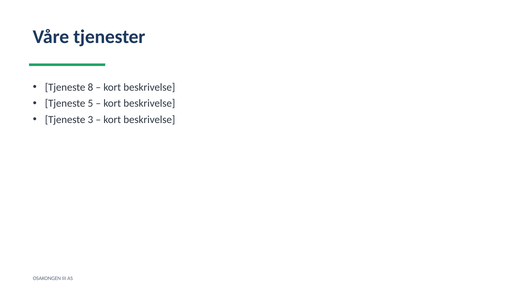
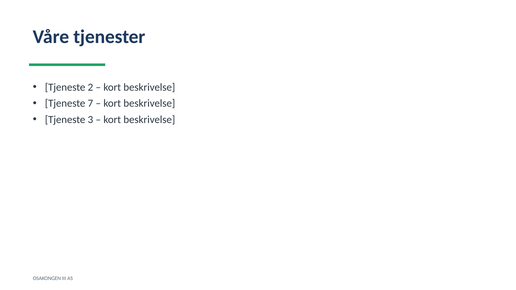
8: 8 -> 2 (90, 87)
5: 5 -> 7 (90, 104)
